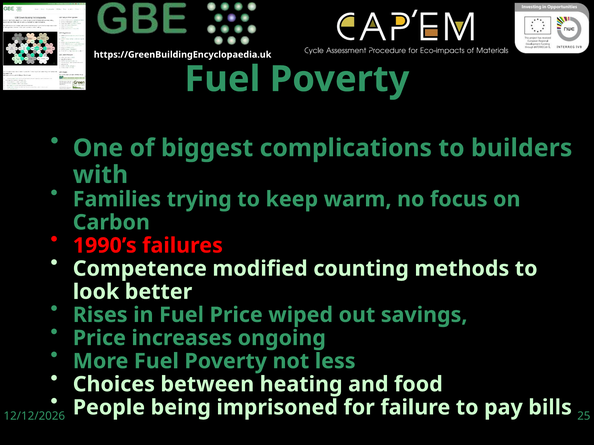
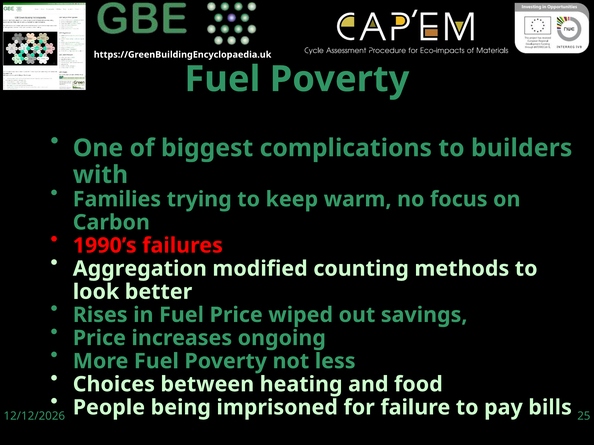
Competence: Competence -> Aggregation (140, 269)
